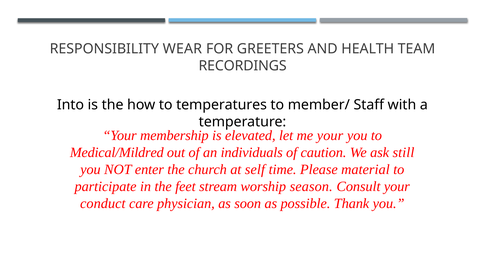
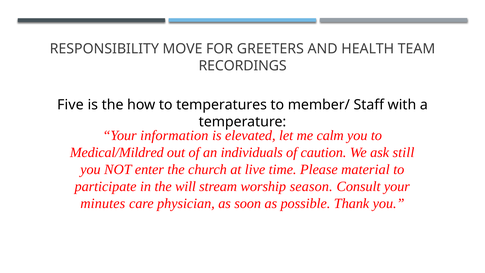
WEAR: WEAR -> MOVE (183, 49)
Into: Into -> Five (70, 105)
membership: membership -> information (174, 136)
me your: your -> calm (330, 136)
self: self -> live (255, 169)
feet: feet -> will (186, 186)
conduct: conduct -> minutes (103, 203)
